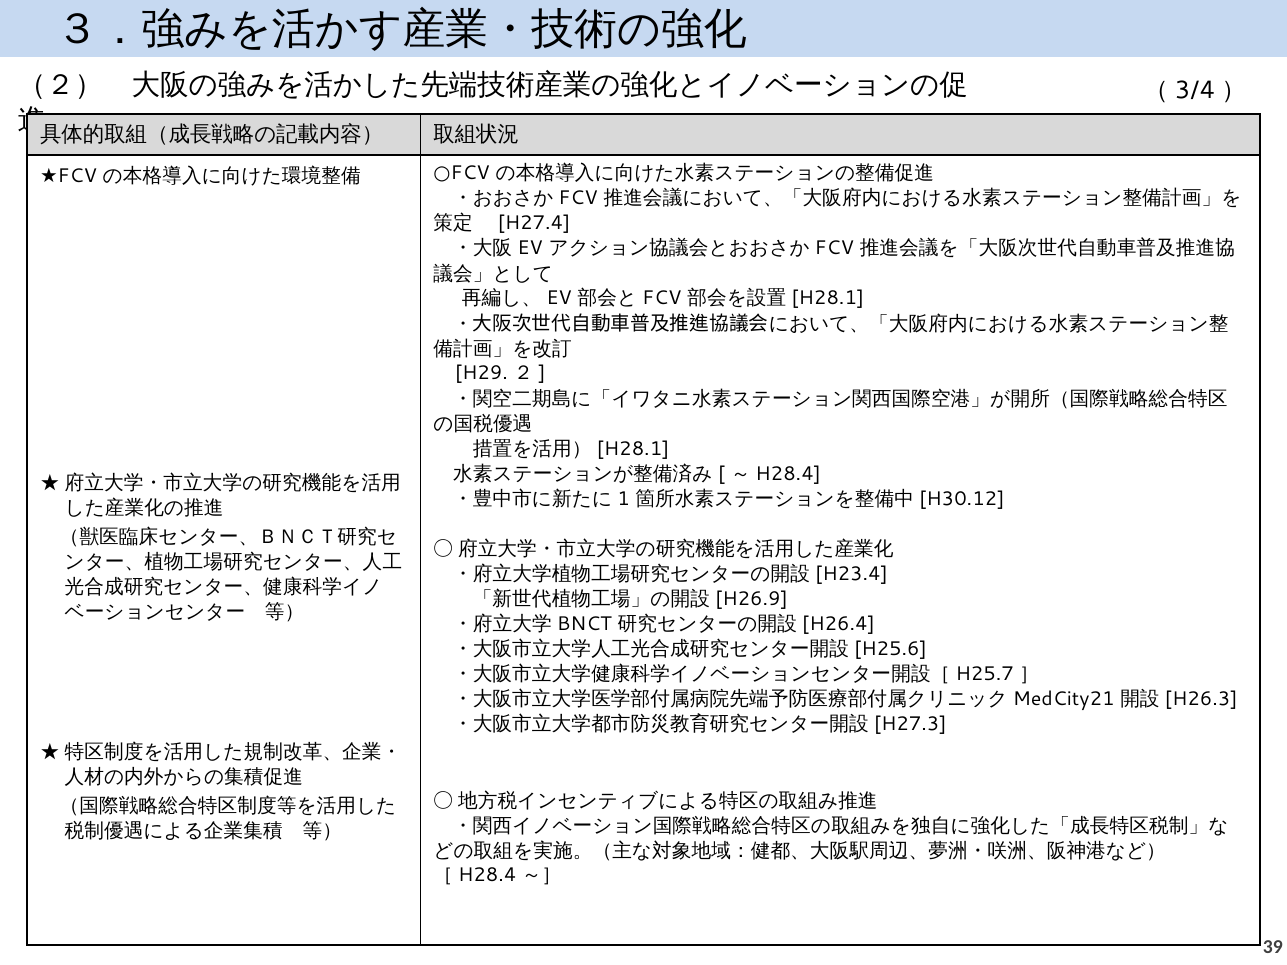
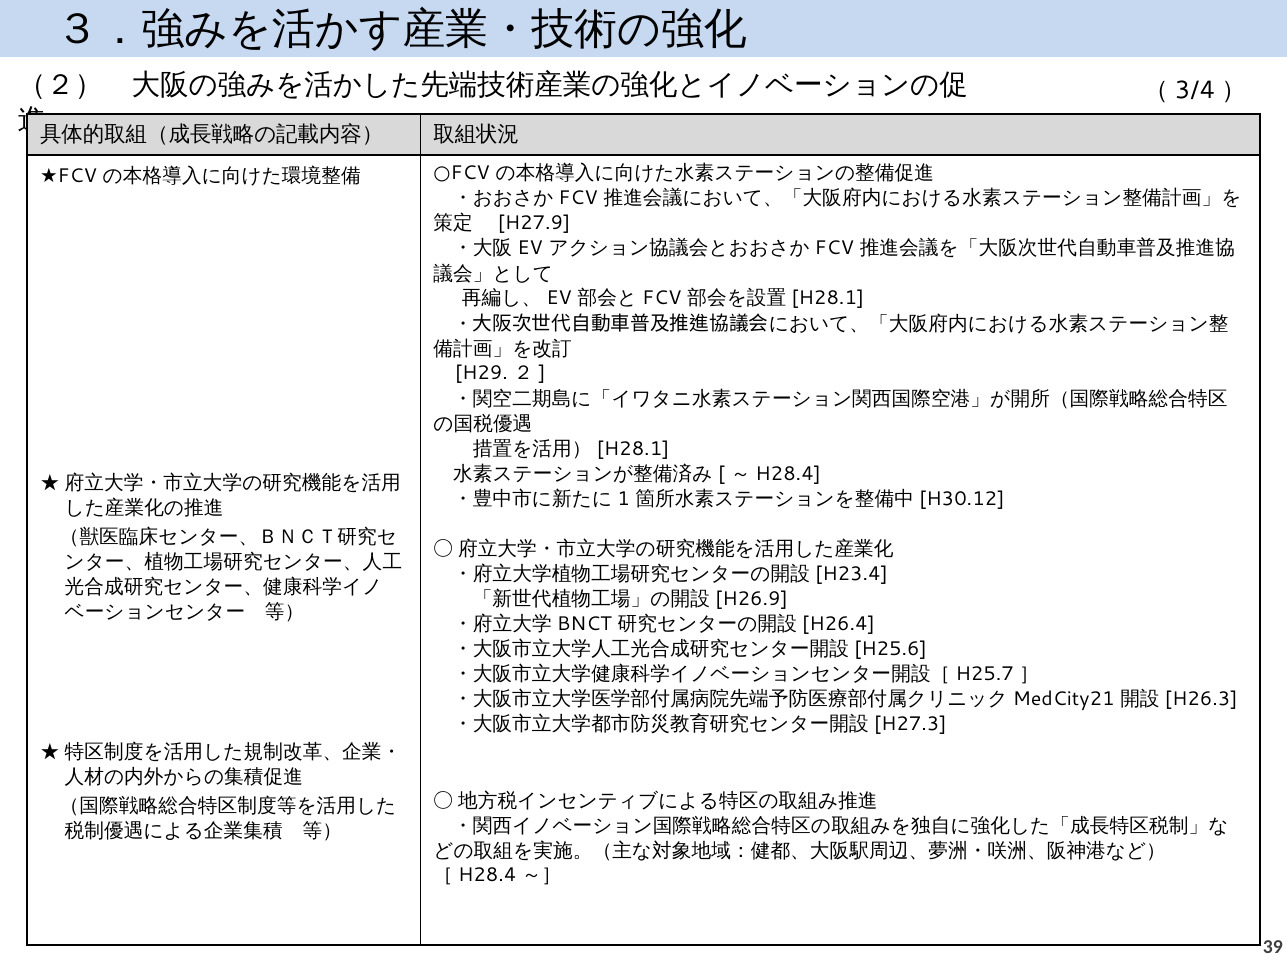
H27.4: H27.4 -> H27.9 (534, 223)
